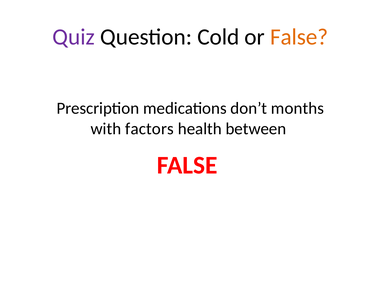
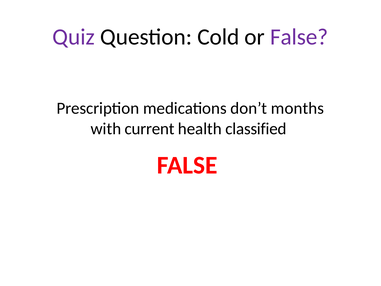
False colour: orange -> purple (299, 37)
factors: factors -> current (150, 129)
between: between -> classified (256, 129)
